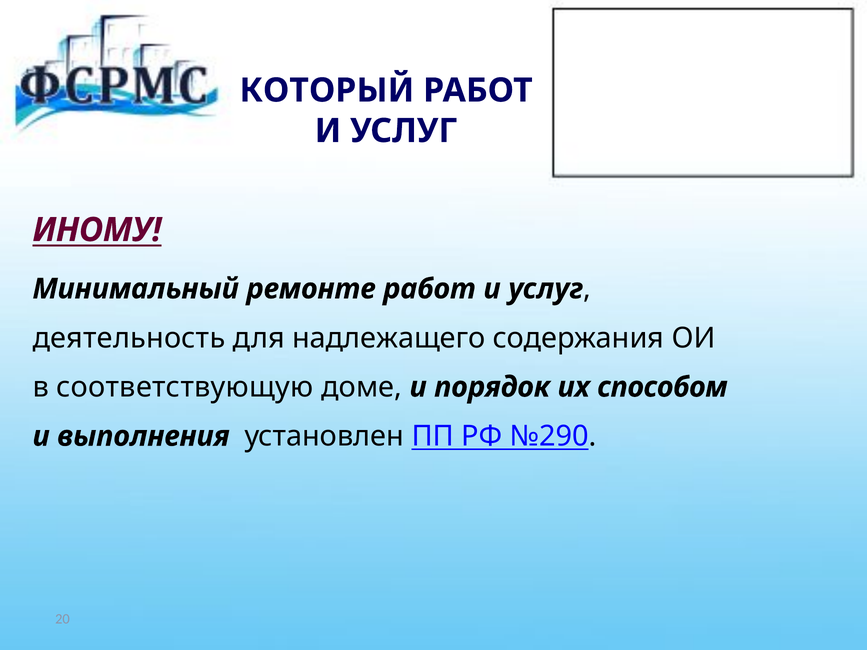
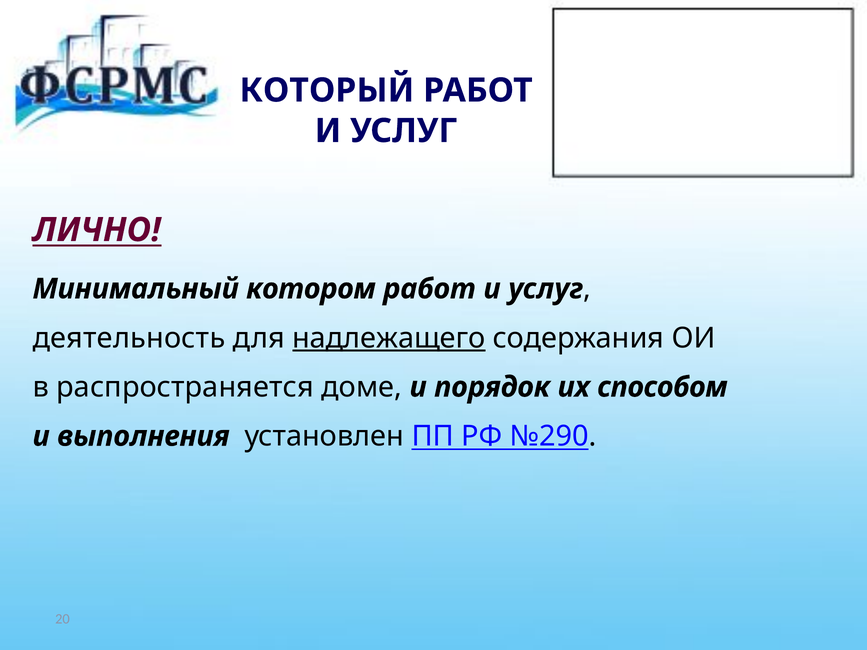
ИНОМУ: ИНОМУ -> ЛИЧНО (97, 230)
ремонте: ремонте -> котором (311, 289)
надлежащего underline: none -> present (389, 338)
соответствующую: соответствующую -> распространяется (185, 387)
